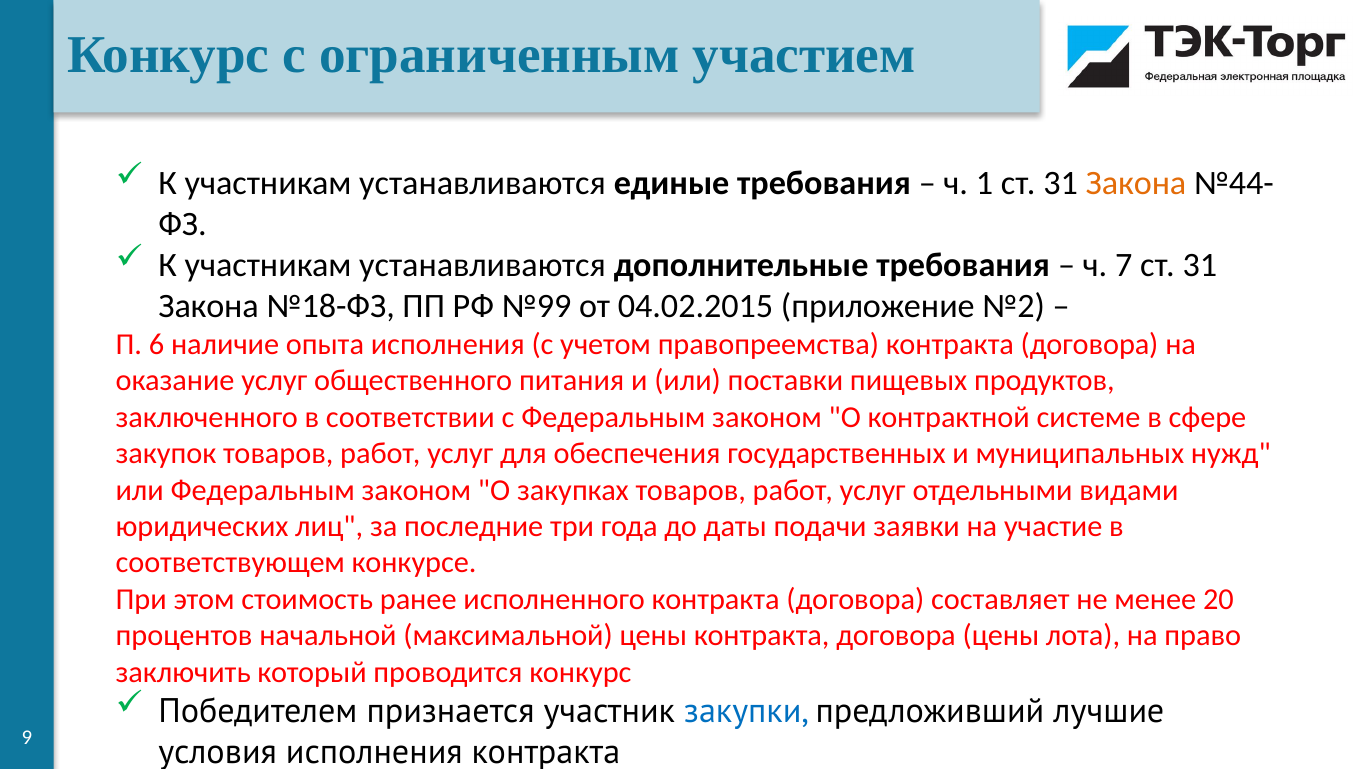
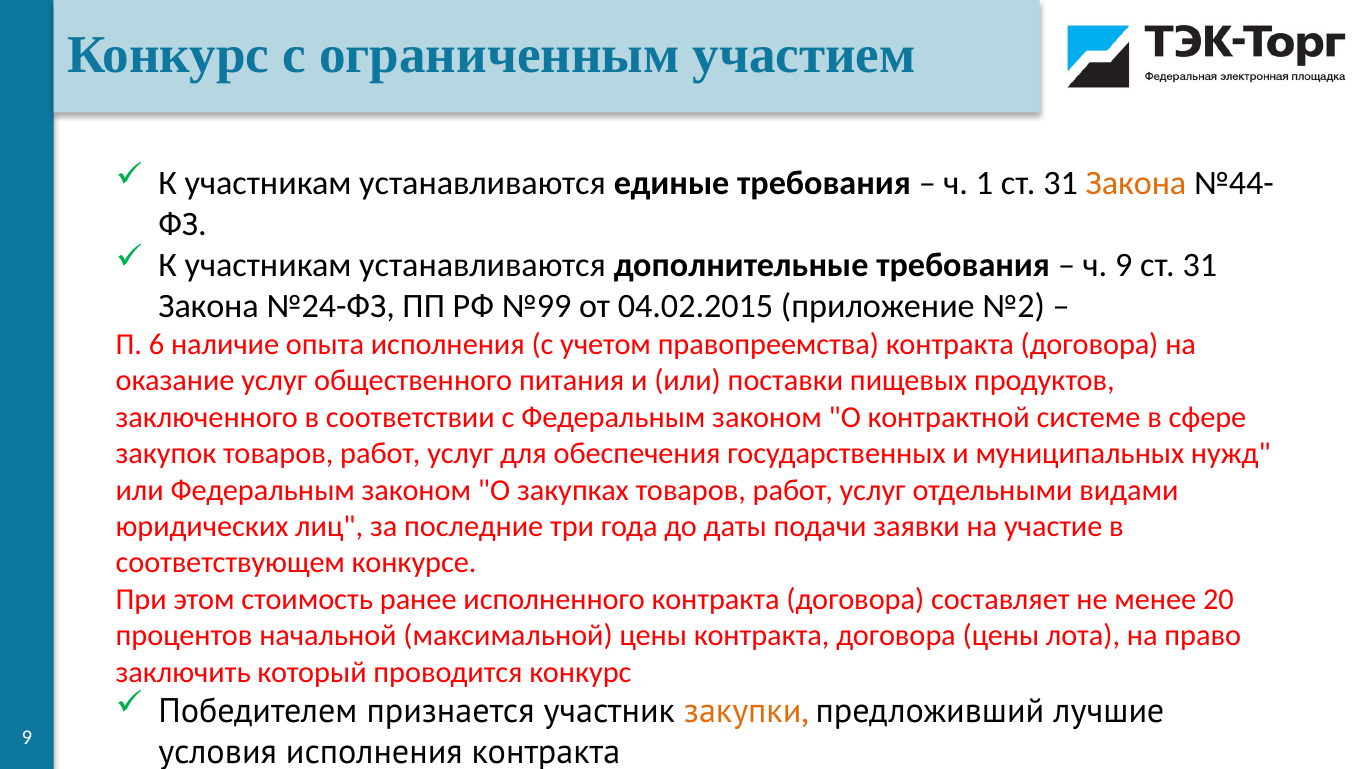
ч 7: 7 -> 9 (1124, 265)
№18-ФЗ: №18-ФЗ -> №24-ФЗ (331, 306)
закупки colour: blue -> orange (747, 711)
